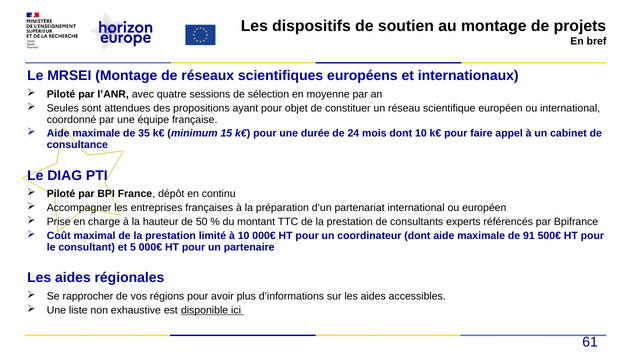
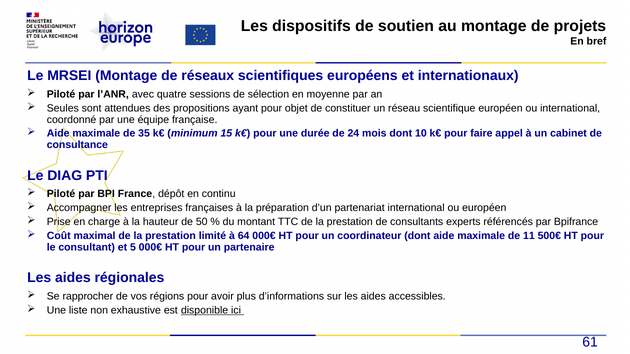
à 10: 10 -> 64 (244, 236)
91: 91 -> 11 (529, 236)
